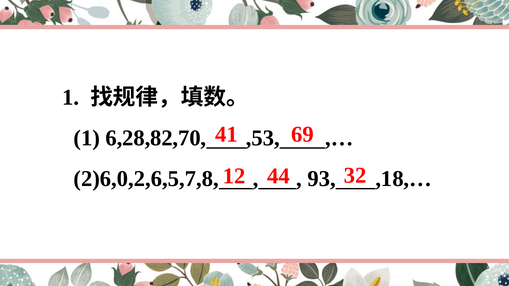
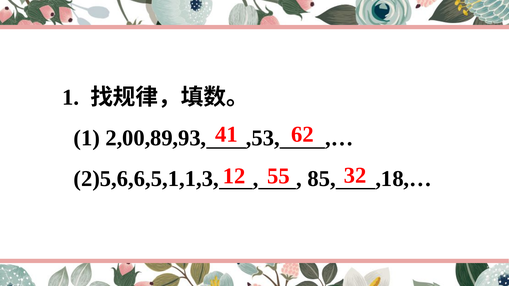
69: 69 -> 62 (302, 135)
6,28,82,70: 6,28,82,70 -> 2,00,89,93 (156, 138)
44: 44 -> 55 (278, 176)
2)6,0,2,6,5,7,8: 2)6,0,2,6,5,7,8 -> 2)5,6,6,5,1,1,3 (146, 179)
93: 93 -> 85 (322, 179)
